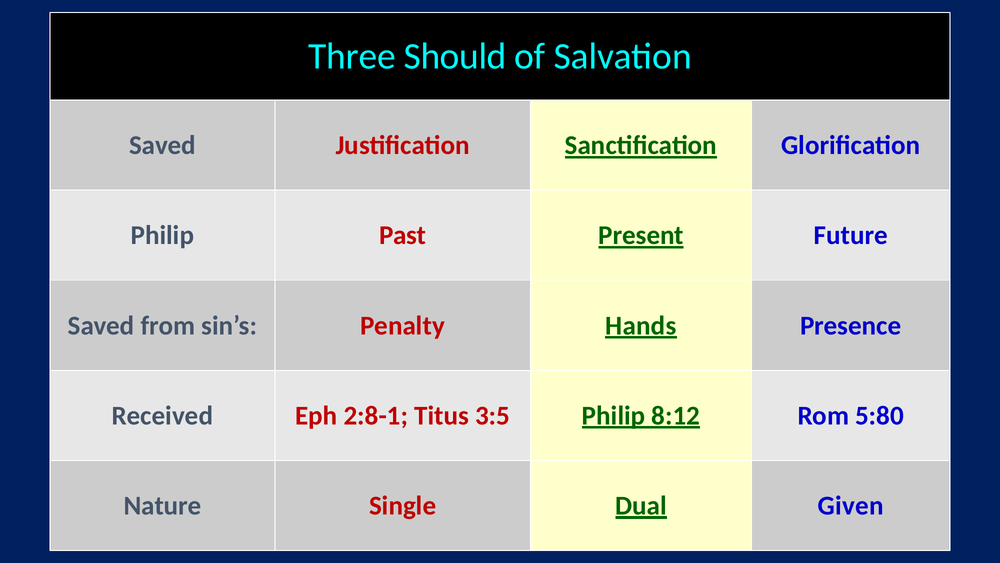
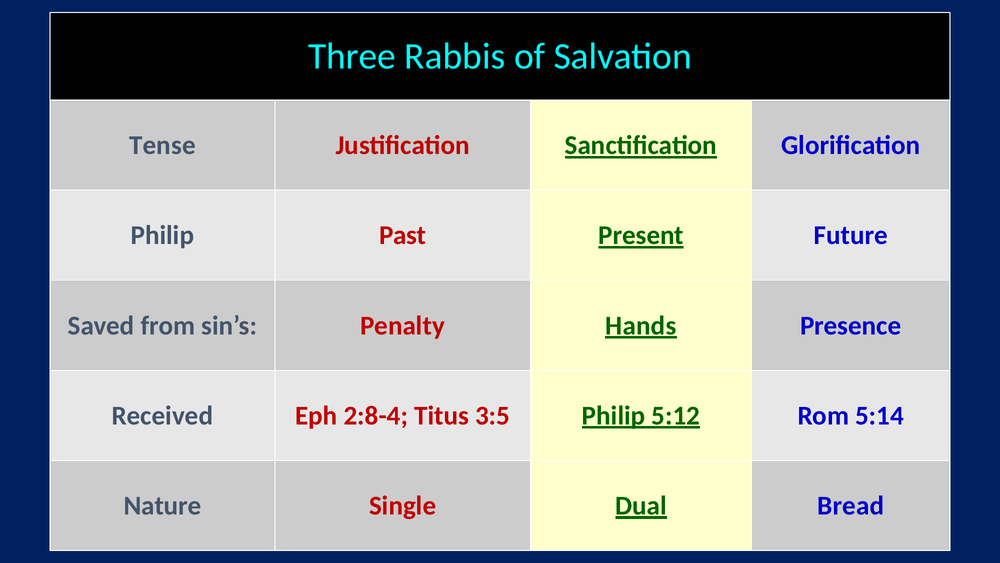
Should: Should -> Rabbis (455, 56)
Saved: Saved -> Tense (162, 145)
2:8-1: 2:8-1 -> 2:8-4 (376, 415)
8:12: 8:12 -> 5:12 (676, 415)
5:80: 5:80 -> 5:14 (879, 415)
Given: Given -> Bread (851, 505)
